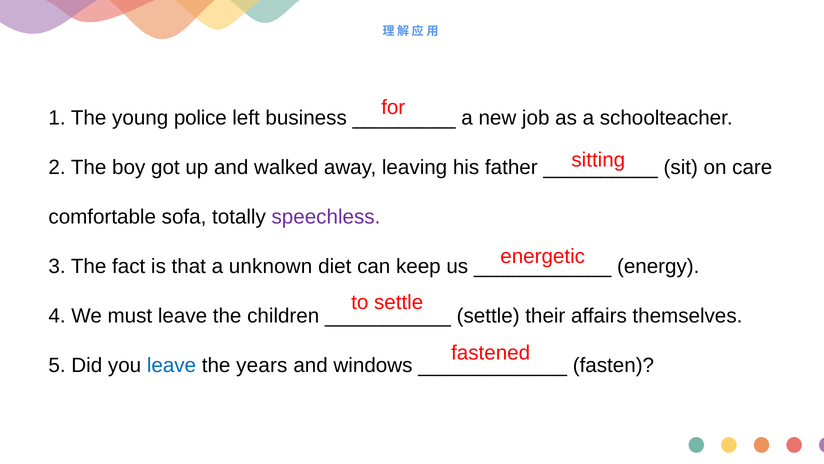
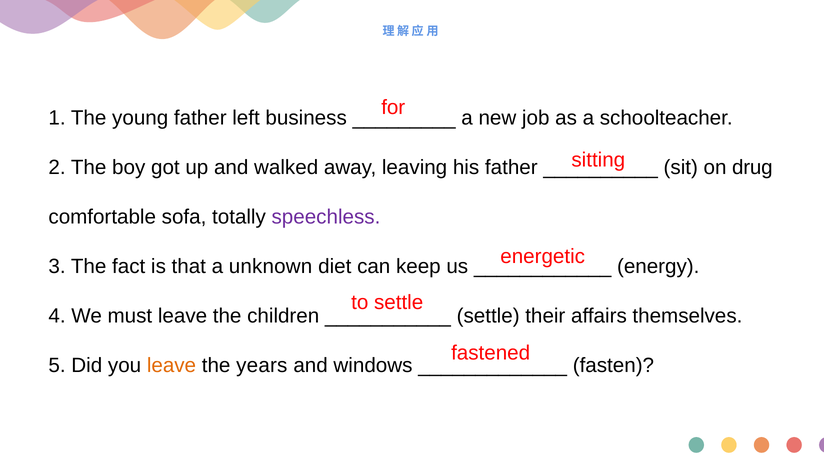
young police: police -> father (200, 118)
care: care -> drug (752, 167)
leave colour: blue -> orange (171, 365)
